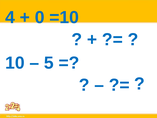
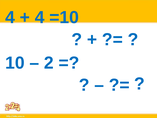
0: 0 -> 4 (40, 17)
5: 5 -> 2 (49, 63)
